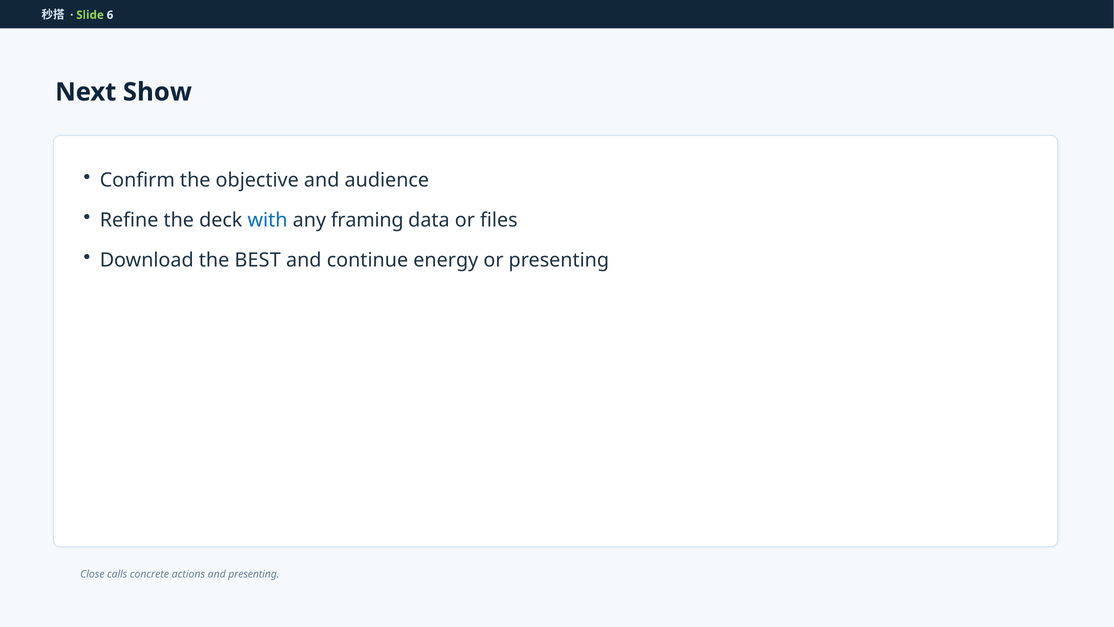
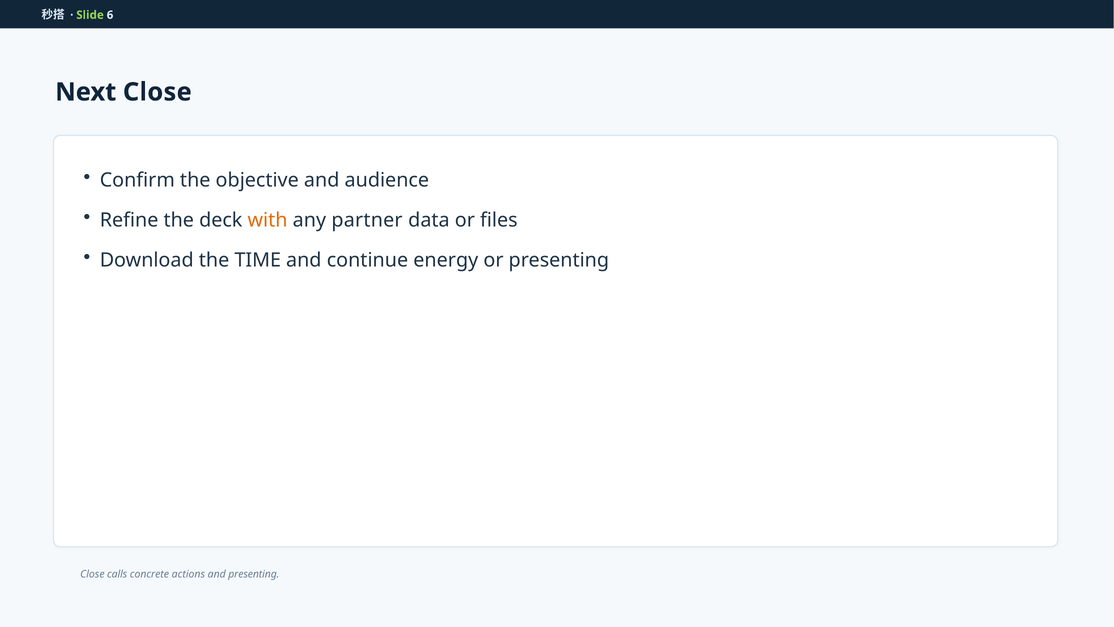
Next Show: Show -> Close (157, 92)
with colour: blue -> orange (268, 220)
framing: framing -> partner (367, 220)
BEST: BEST -> TIME (258, 260)
